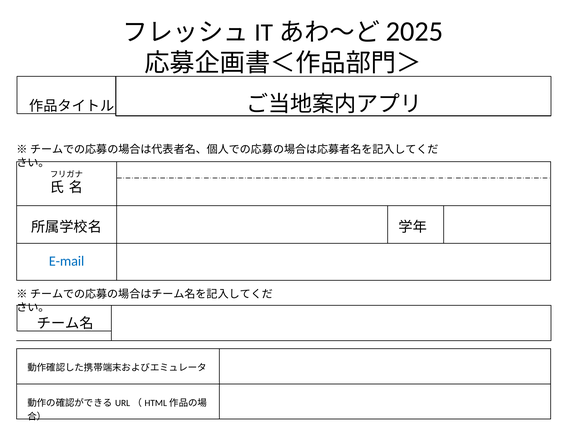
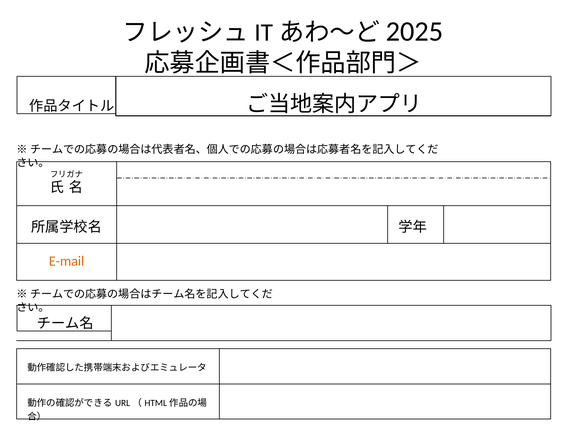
E-mail colour: blue -> orange (67, 261)
